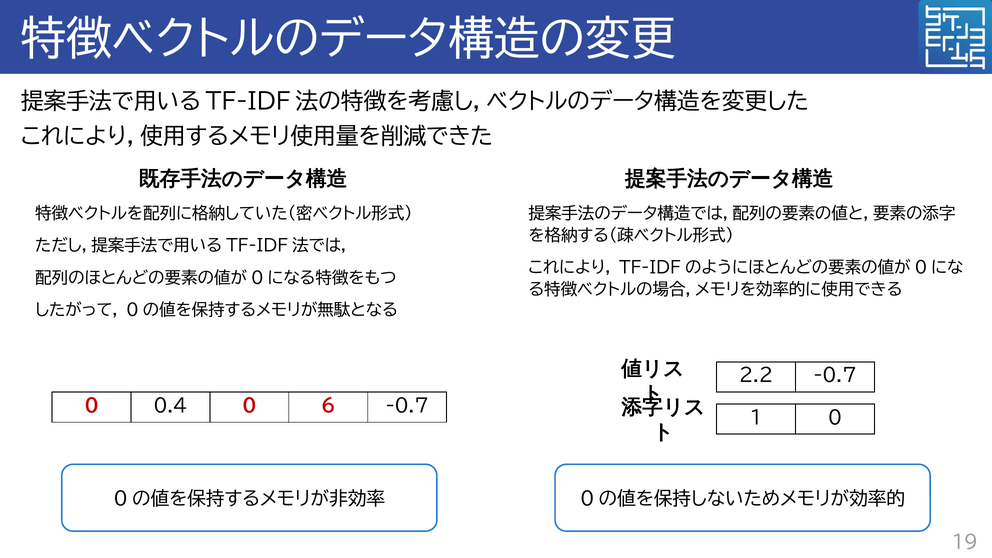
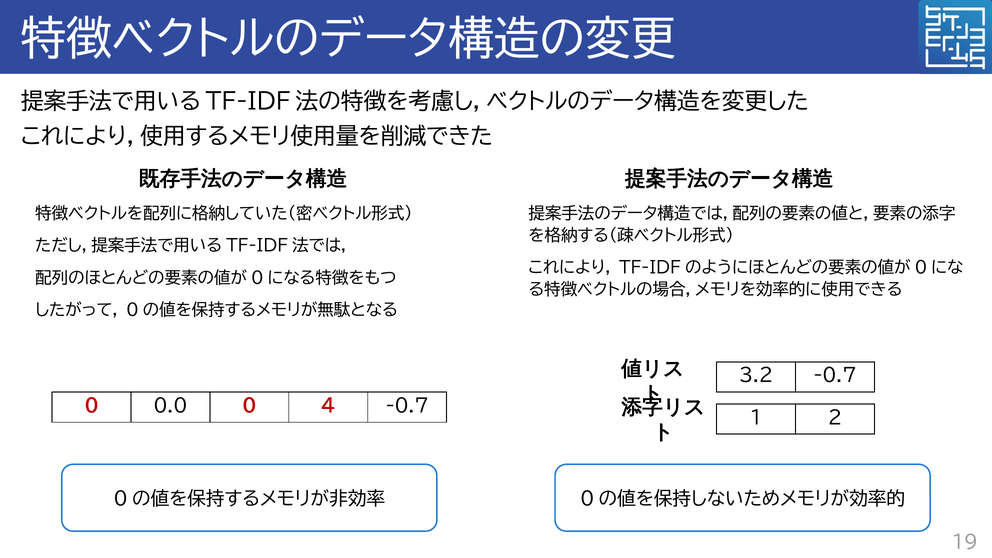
2.2: 2.2 -> 3.2 (756, 376)
0.4: 0.4 -> 0.0 (170, 406)
6: 6 -> 4 (328, 406)
1 0: 0 -> 2 (835, 418)
